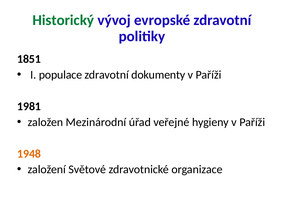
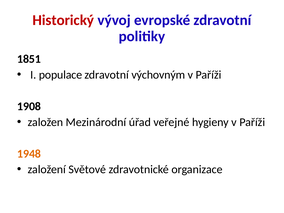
Historický colour: green -> red (63, 20)
dokumenty: dokumenty -> výchovným (158, 75)
1981: 1981 -> 1908 (29, 106)
